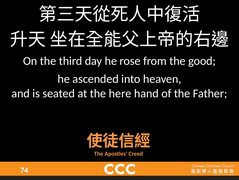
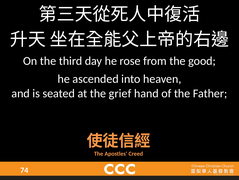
here: here -> grief (120, 93)
